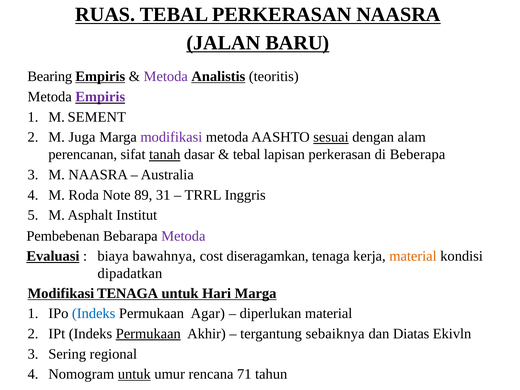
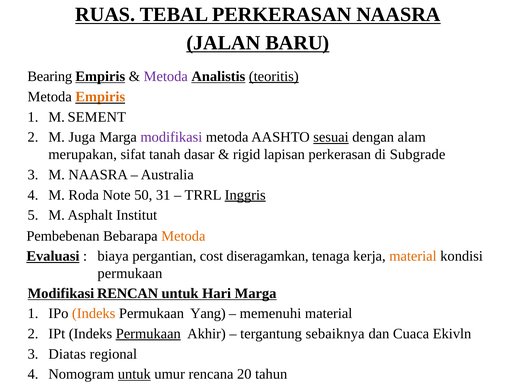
teoritis underline: none -> present (274, 76)
Empiris colour: purple -> orange (100, 97)
perencanan: perencanan -> merupakan (83, 155)
tanah underline: present -> none (165, 155)
tebal: tebal -> rigid (247, 155)
Beberapa: Beberapa -> Subgrade (418, 155)
89: 89 -> 50 (143, 195)
Inggris underline: none -> present (245, 195)
Metoda colour: purple -> orange (183, 236)
bawahnya: bawahnya -> pergantian (164, 256)
dipadatkan: dipadatkan -> permukaan (130, 274)
Modifikasi TENAGA: TENAGA -> RENCAN (128, 293)
Indeks colour: blue -> orange (94, 313)
Agar: Agar -> Yang (208, 313)
diperlukan: diperlukan -> memenuhi (270, 313)
Diatas: Diatas -> Cuaca (411, 334)
Sering: Sering -> Diatas (67, 354)
71: 71 -> 20 (244, 374)
